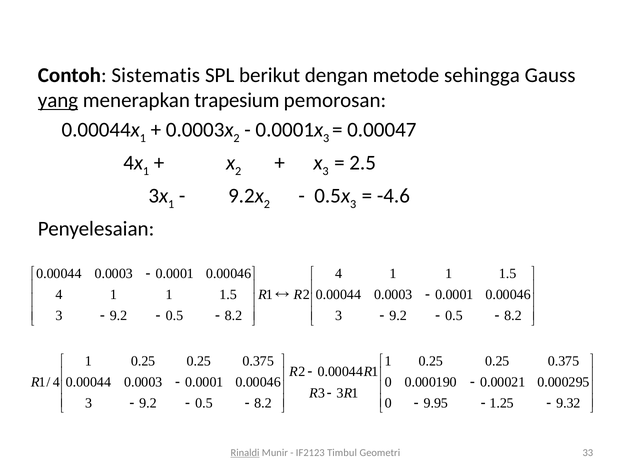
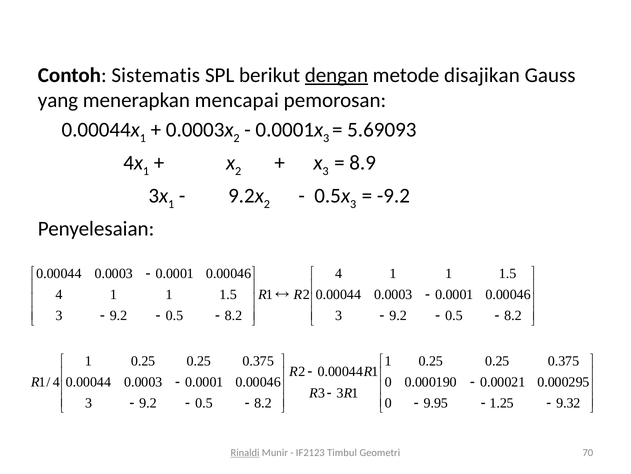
dengan underline: none -> present (336, 75)
sehingga: sehingga -> disajikan (482, 75)
yang underline: present -> none (58, 100)
trapesium: trapesium -> mencapai (237, 100)
0.00047: 0.00047 -> 5.69093 (382, 130)
2.5: 2.5 -> 8.9 (363, 163)
-4.6: -4.6 -> -9.2 (393, 196)
33: 33 -> 70 (588, 452)
